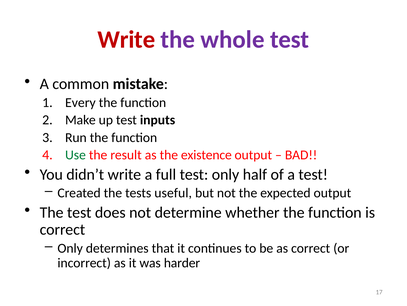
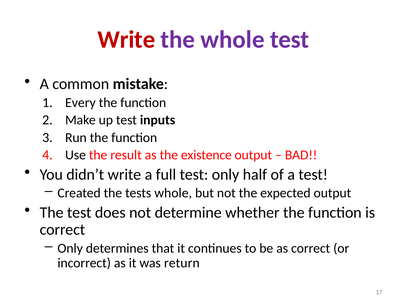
Use colour: green -> black (75, 155)
tests useful: useful -> whole (173, 193)
harder: harder -> return (182, 262)
